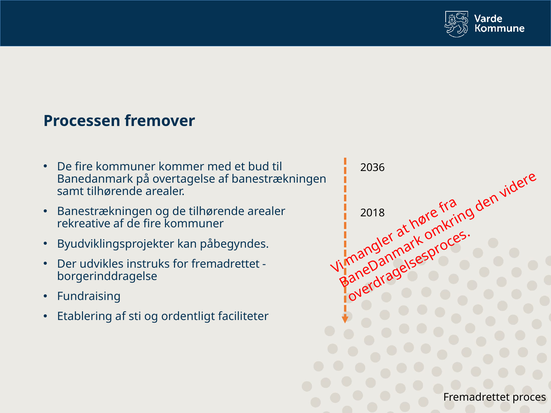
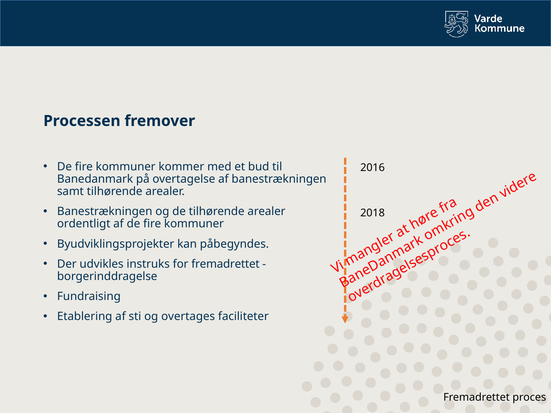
2036: 2036 -> 2016 (373, 168)
rekreative: rekreative -> ordentligt (84, 224)
ordentligt: ordentligt -> overtages (188, 317)
